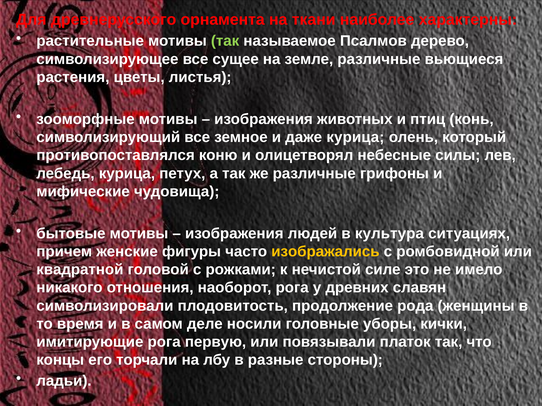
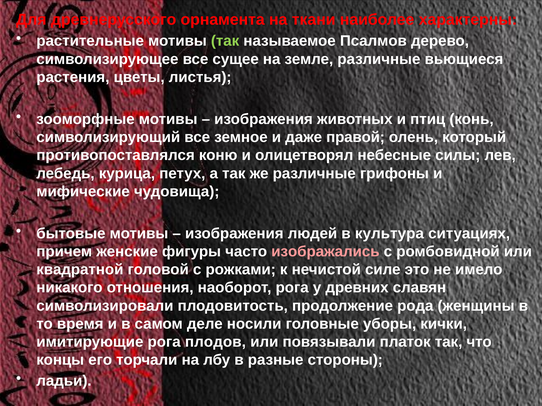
даже курица: курица -> правой (356, 137)
изображались colour: yellow -> pink (325, 252)
первую: первую -> плодов (215, 342)
